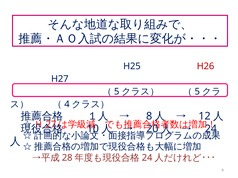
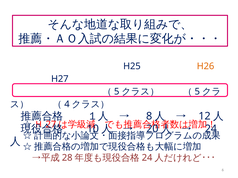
H26 colour: red -> orange (206, 66)
